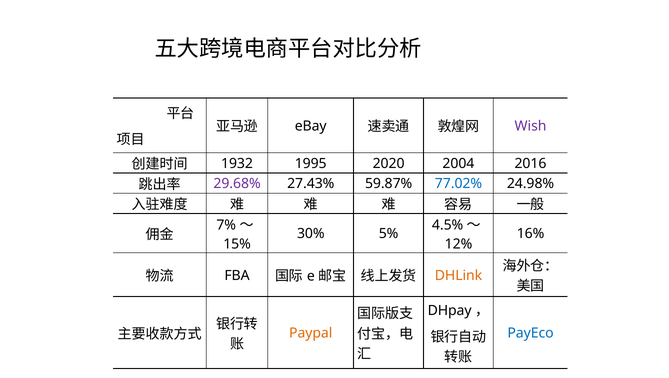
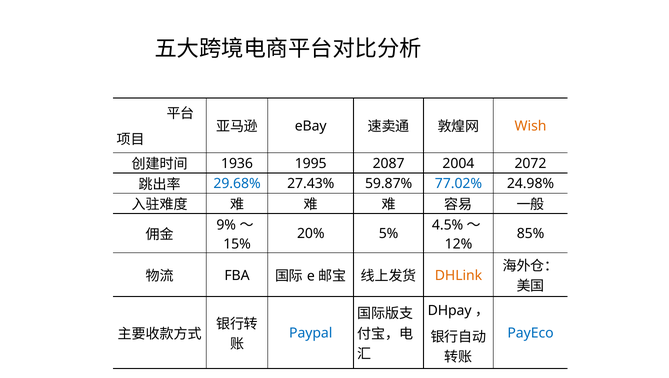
Wish colour: purple -> orange (531, 126)
1932: 1932 -> 1936 (237, 163)
2020: 2020 -> 2087 (389, 163)
2016: 2016 -> 2072 (530, 163)
29.68% colour: purple -> blue (237, 184)
7%: 7% -> 9% (226, 225)
30%: 30% -> 20% (311, 234)
16%: 16% -> 85% (531, 234)
Paypal colour: orange -> blue (311, 333)
